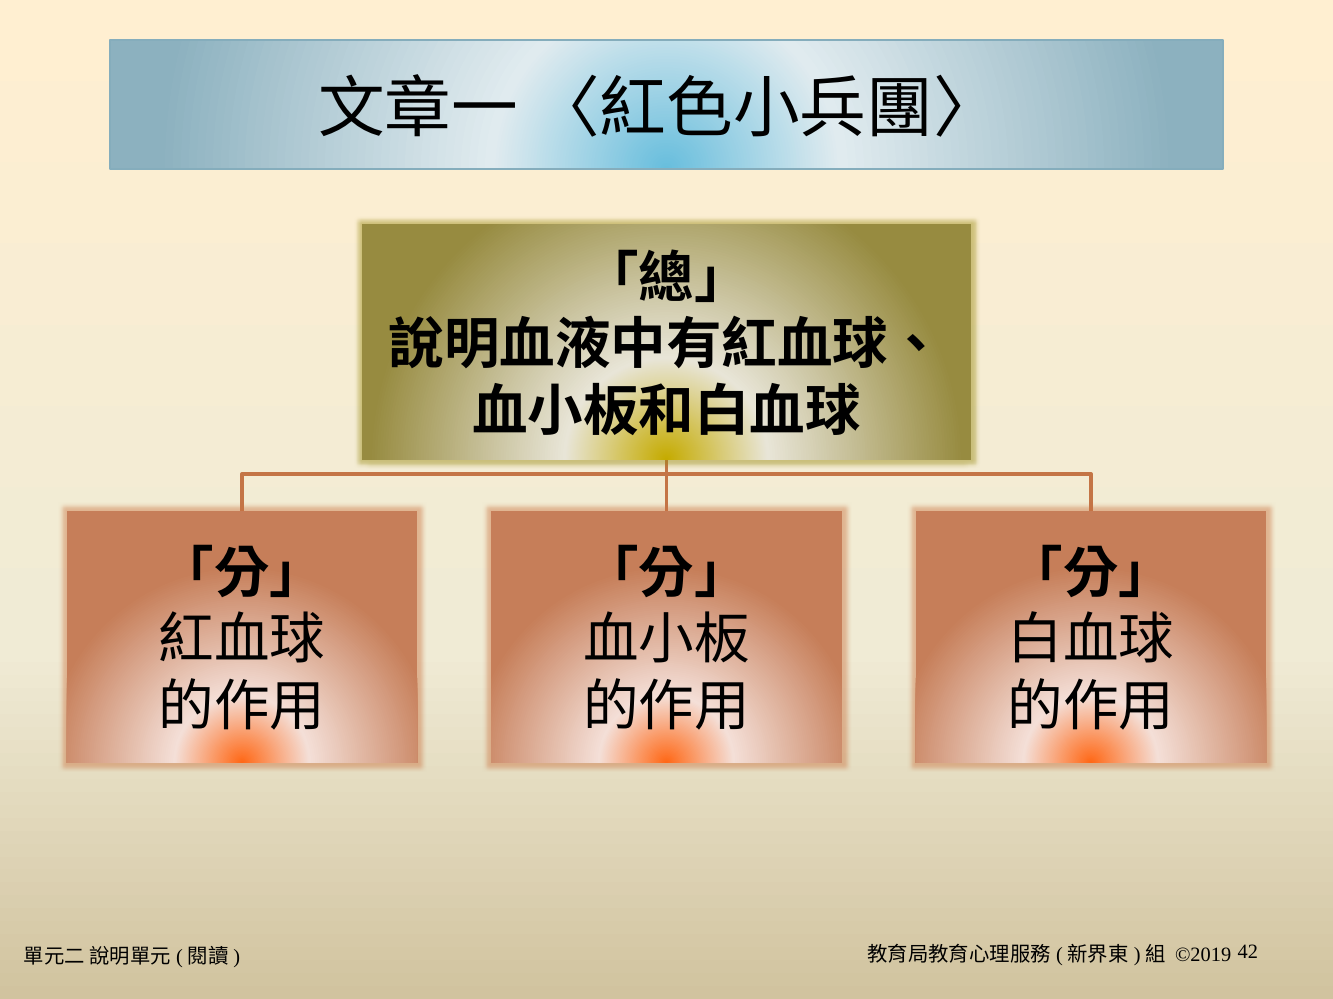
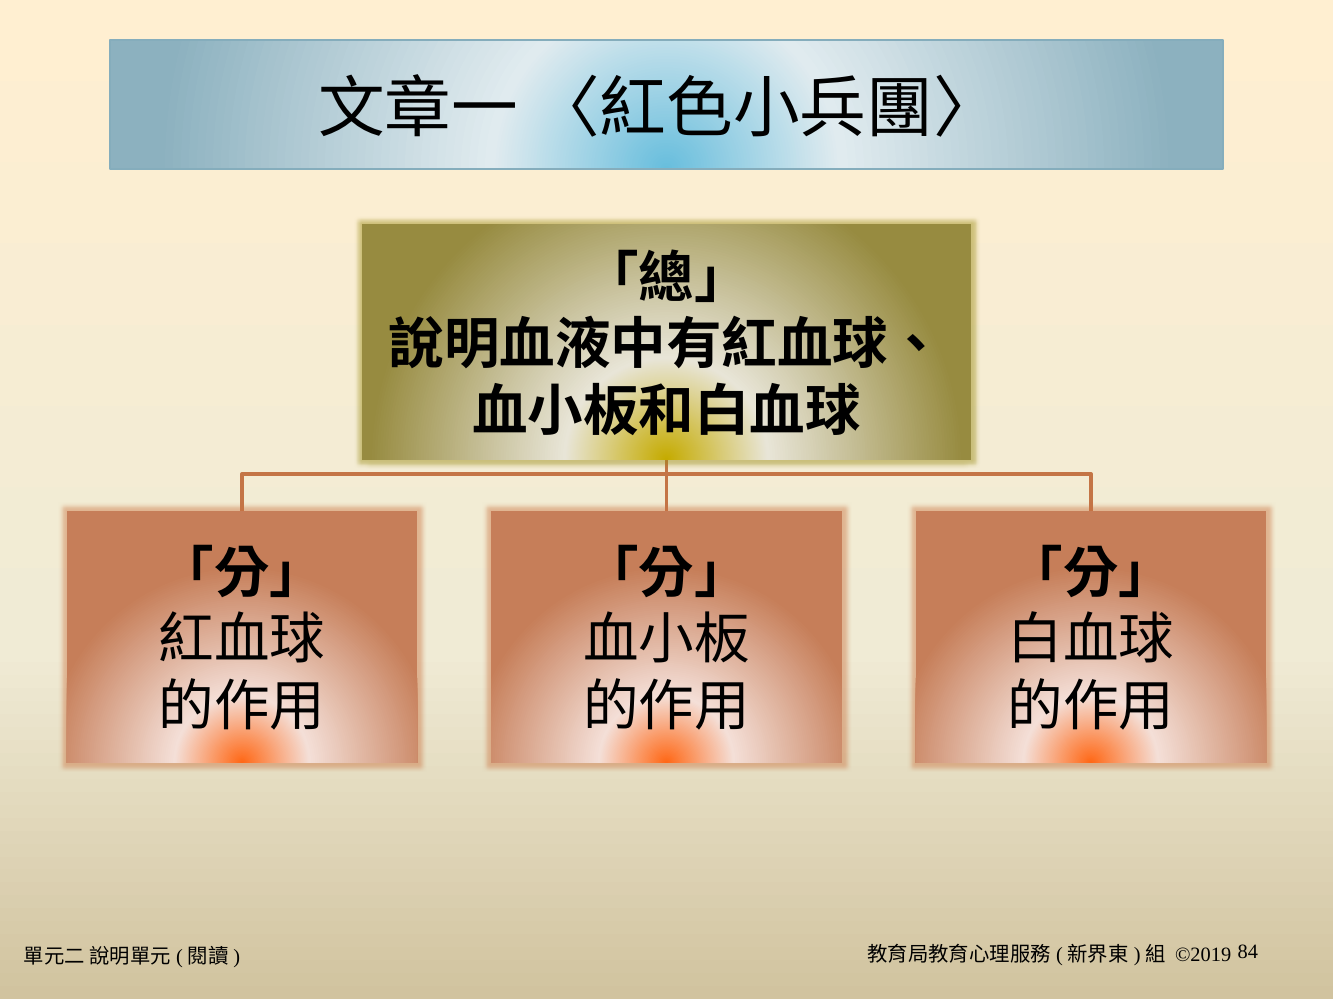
42: 42 -> 84 (1248, 952)
